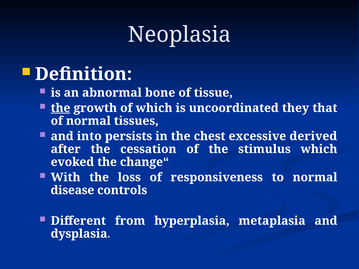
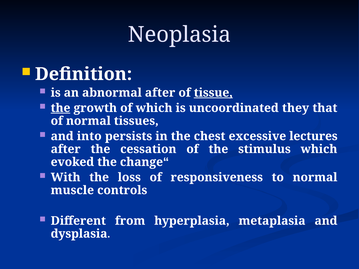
abnormal bone: bone -> after (160, 93)
tissue underline: none -> present (213, 93)
derived: derived -> lectures (313, 136)
disease: disease -> muscle (72, 190)
